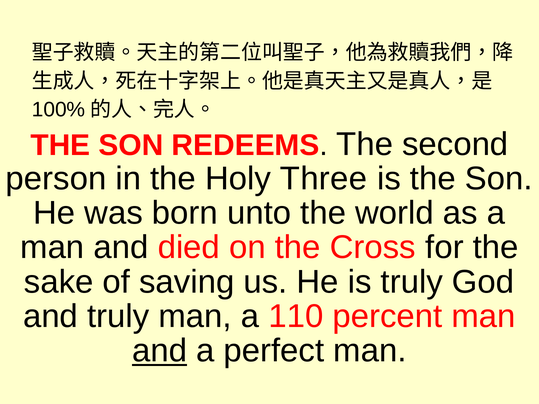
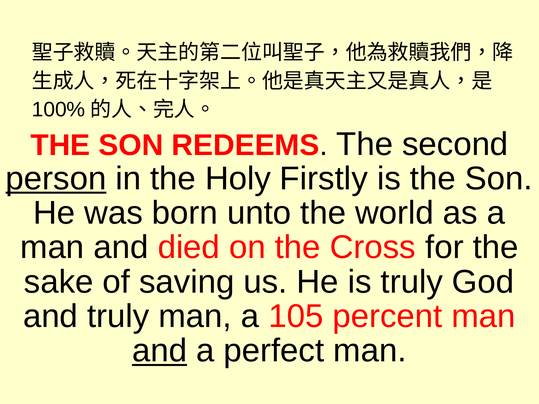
person underline: none -> present (56, 179)
Three: Three -> Firstly (324, 179)
110: 110 -> 105 (296, 317)
